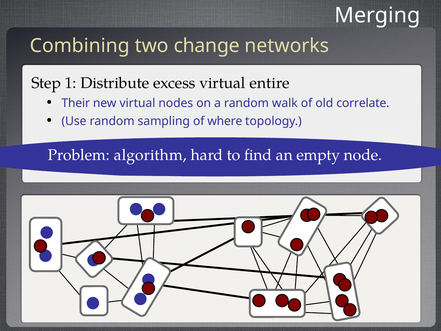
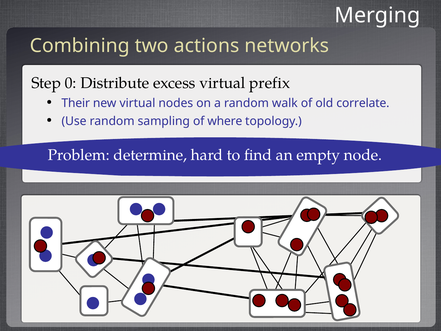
change: change -> actions (207, 46)
1: 1 -> 0 (71, 83)
entire: entire -> prefix (270, 83)
algorithm: algorithm -> determine (150, 155)
